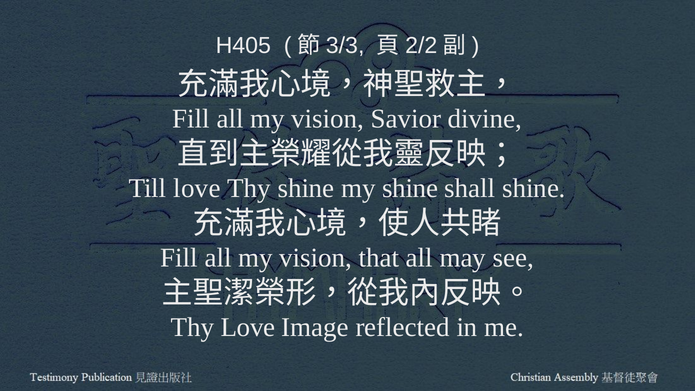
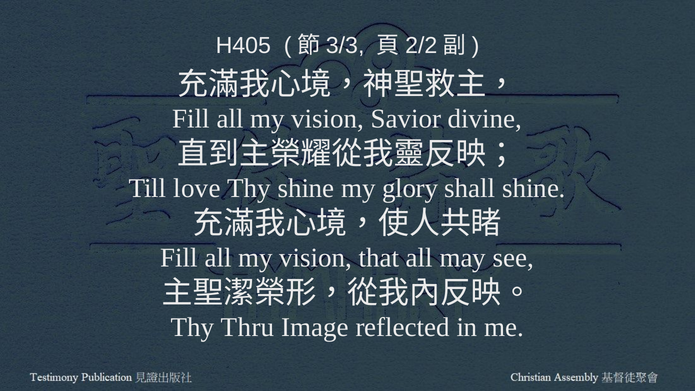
my shine: shine -> glory (410, 188)
Thy Love: Love -> Thru (248, 327)
